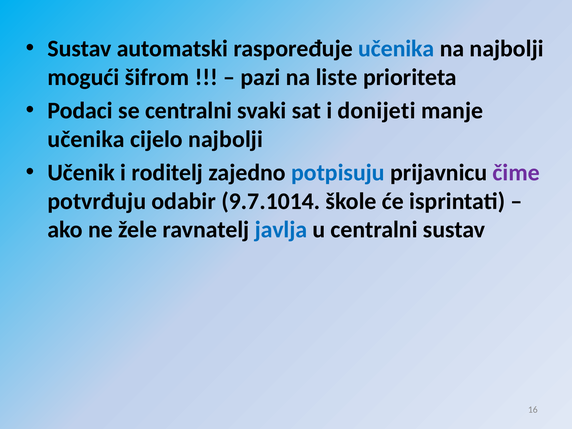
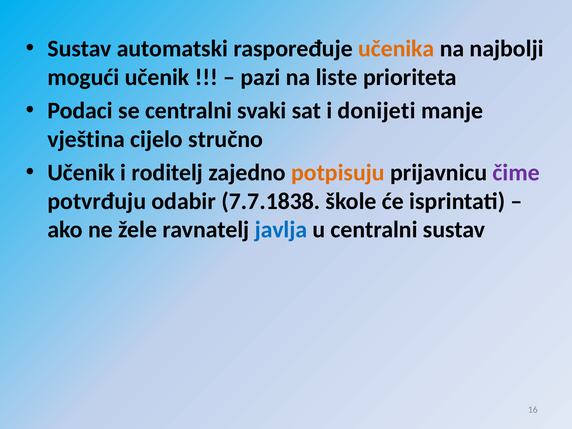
učenika colour: blue -> orange (396, 49)
mogući šifrom: šifrom -> učenik (157, 77)
učenika: učenika -> vještina (86, 139)
cijelo najbolji: najbolji -> stručno (226, 139)
potpisuju colour: blue -> orange (338, 173)
9.7.1014: 9.7.1014 -> 7.7.1838 (271, 201)
